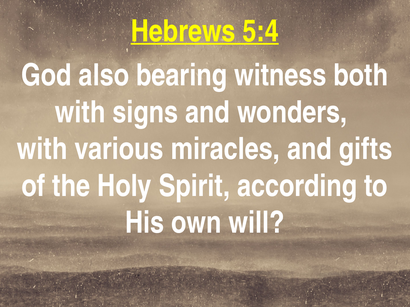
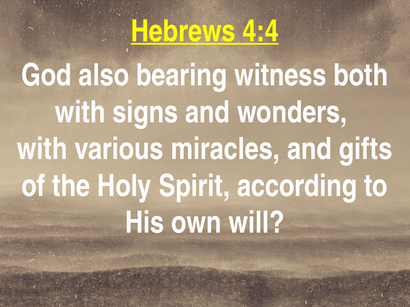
5:4: 5:4 -> 4:4 (261, 31)
